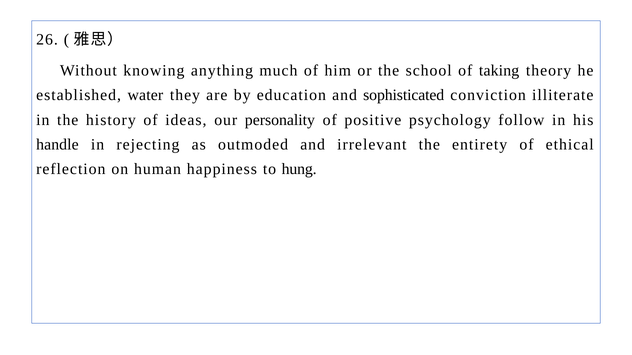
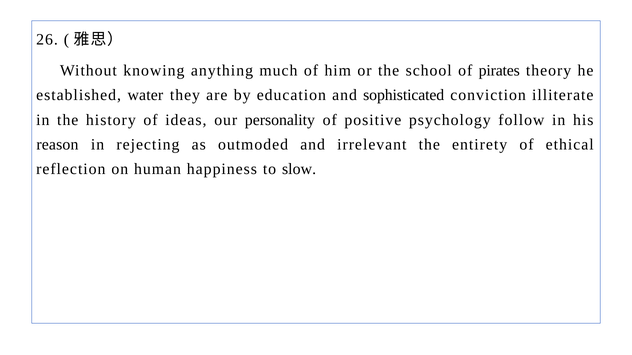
taking: taking -> pirates (499, 71)
handle: handle -> reason (57, 145)
hung: hung -> slow (299, 169)
